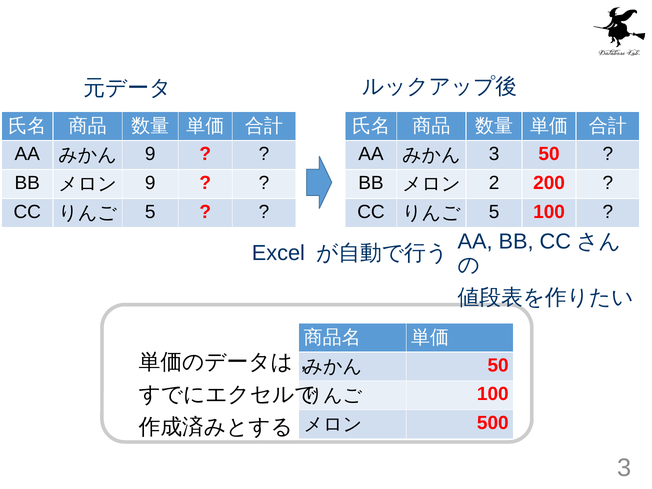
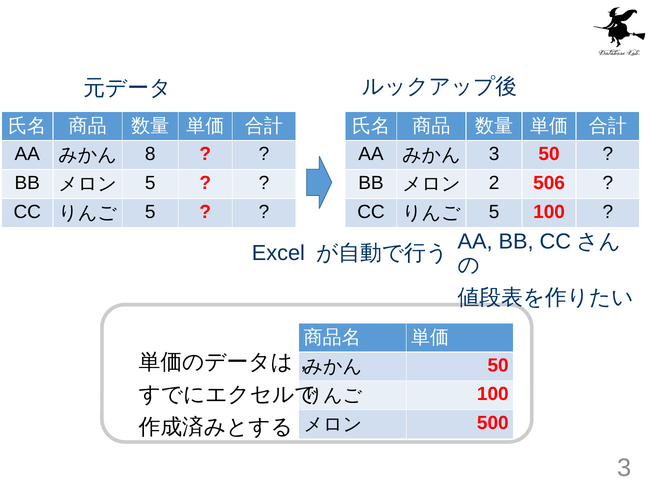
9: 9 -> 8 (150, 154)
9: 9 -> 5 (150, 183)
200: 200 -> 506 (549, 183)
